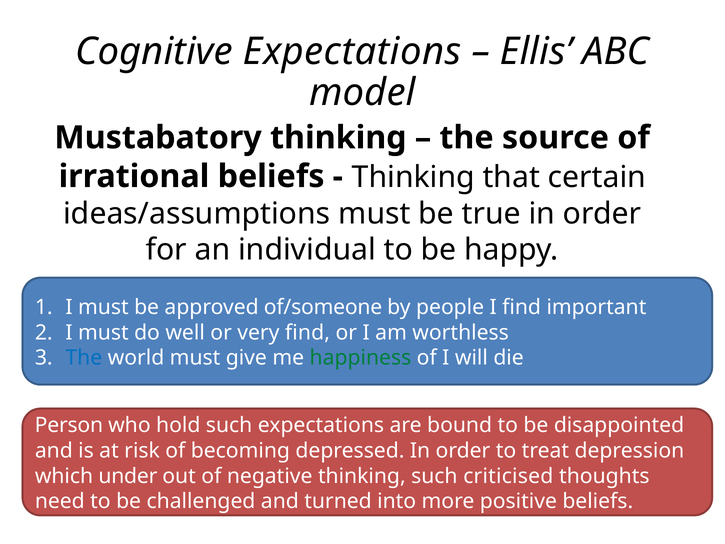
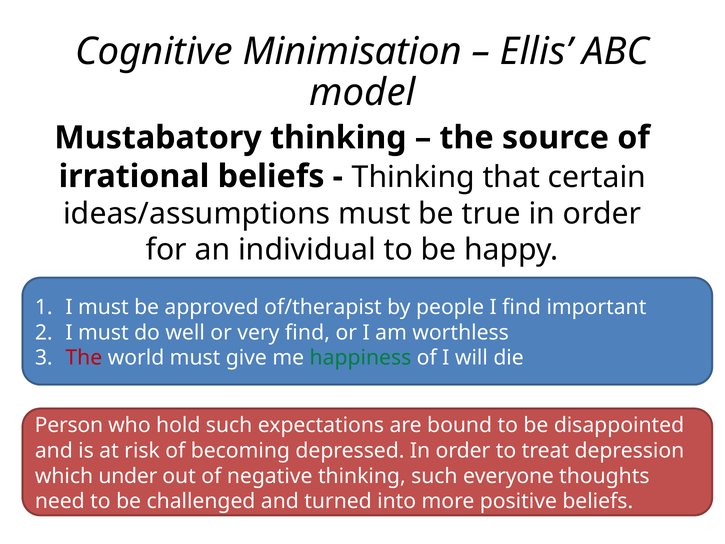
Cognitive Expectations: Expectations -> Minimisation (352, 51)
of/someone: of/someone -> of/therapist (323, 307)
The colour: blue -> red (84, 358)
criticised: criticised -> everyone (508, 476)
